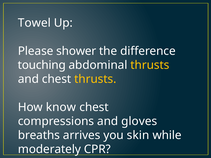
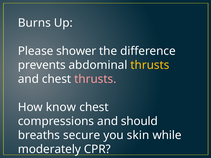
Towel: Towel -> Burns (34, 23)
touching: touching -> prevents (42, 65)
thrusts colour: yellow -> pink (95, 79)
gloves: gloves -> should (139, 121)
arrives: arrives -> secure (82, 135)
